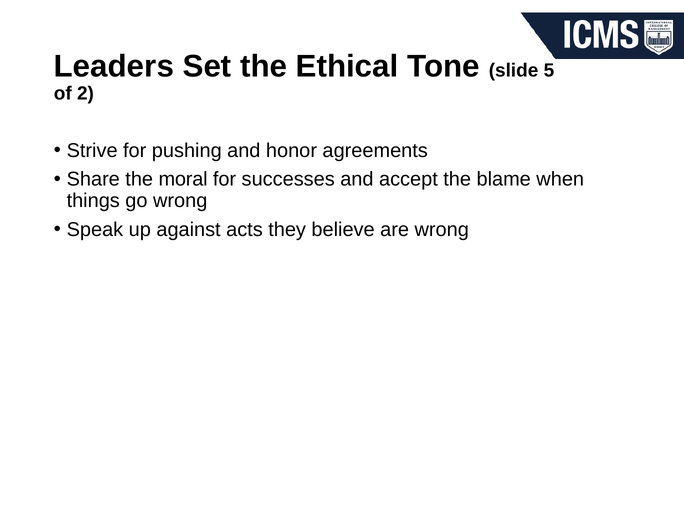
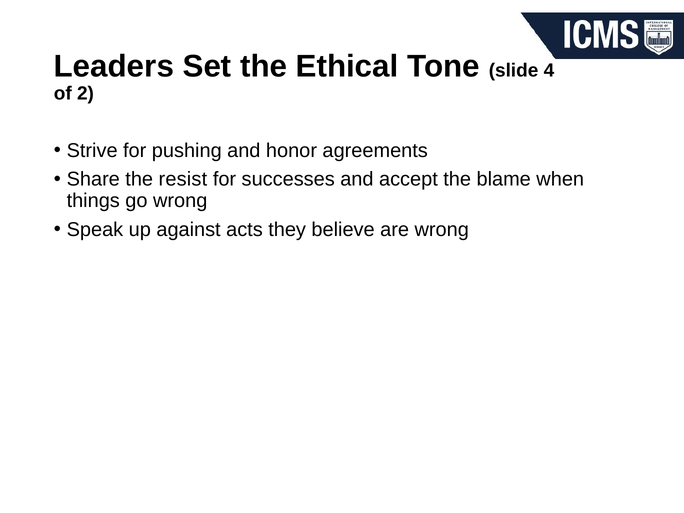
5: 5 -> 4 (549, 71)
moral: moral -> resist (183, 179)
